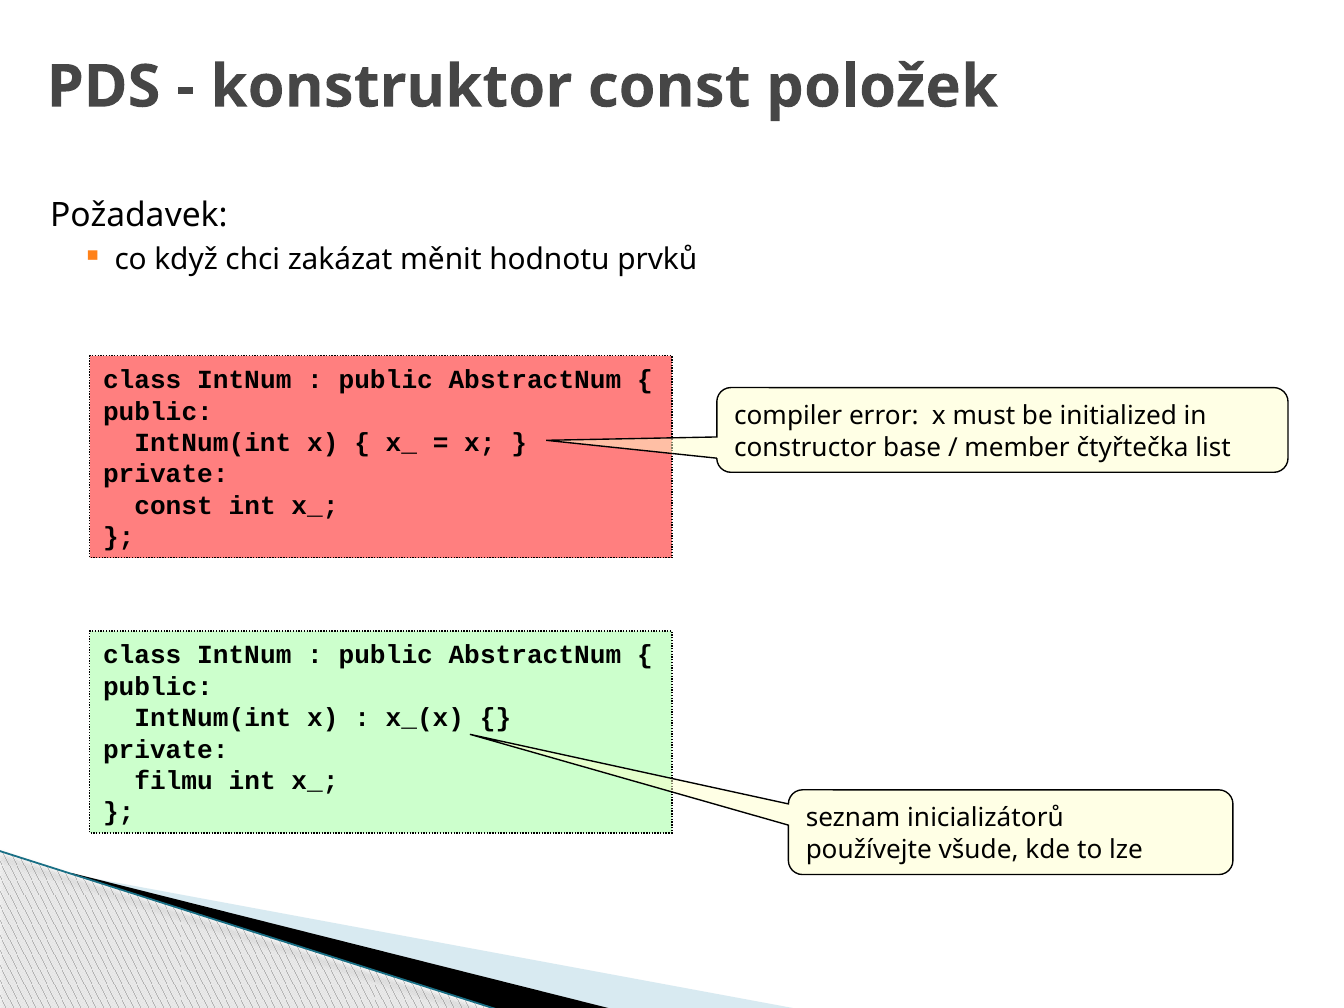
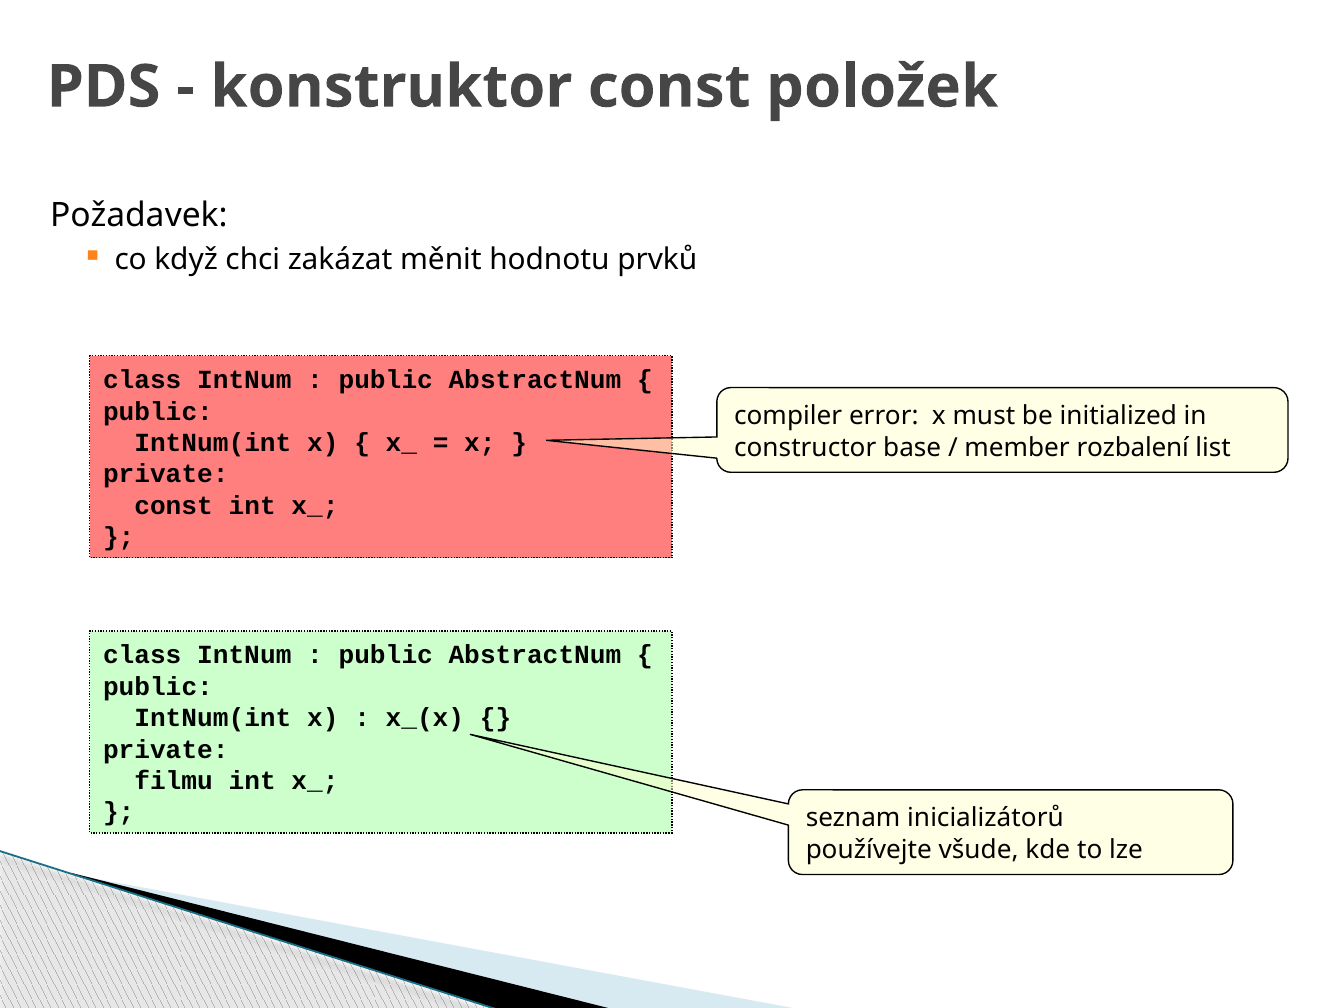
čtyřtečka: čtyřtečka -> rozbalení (1133, 447)
